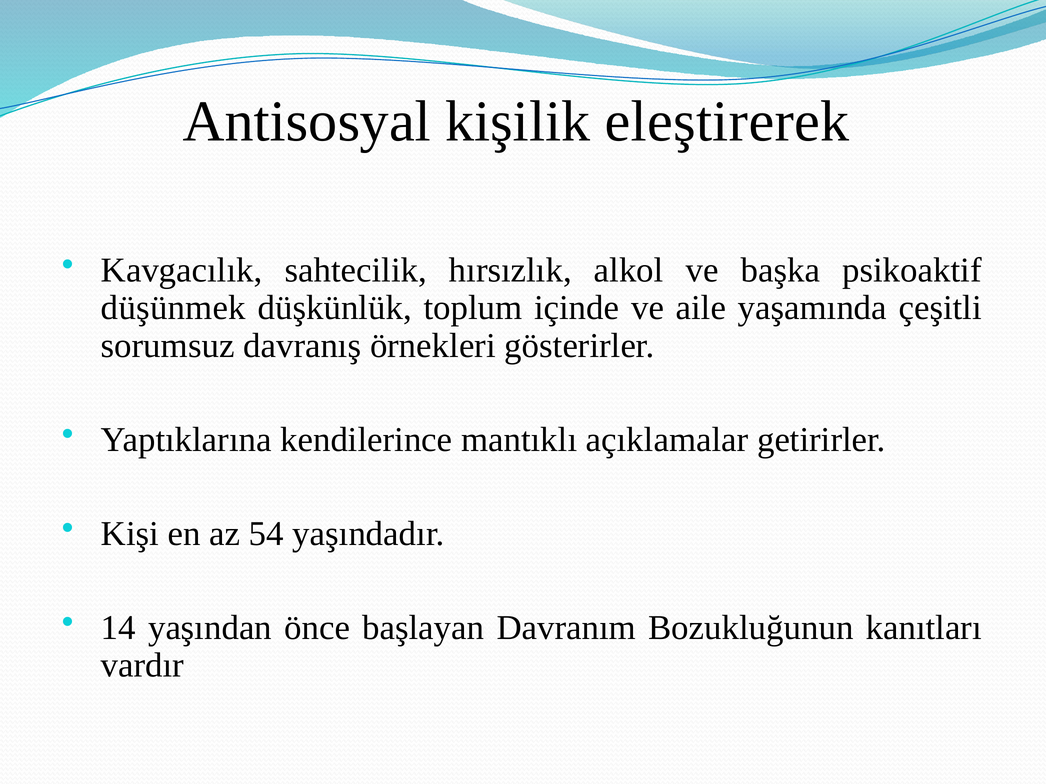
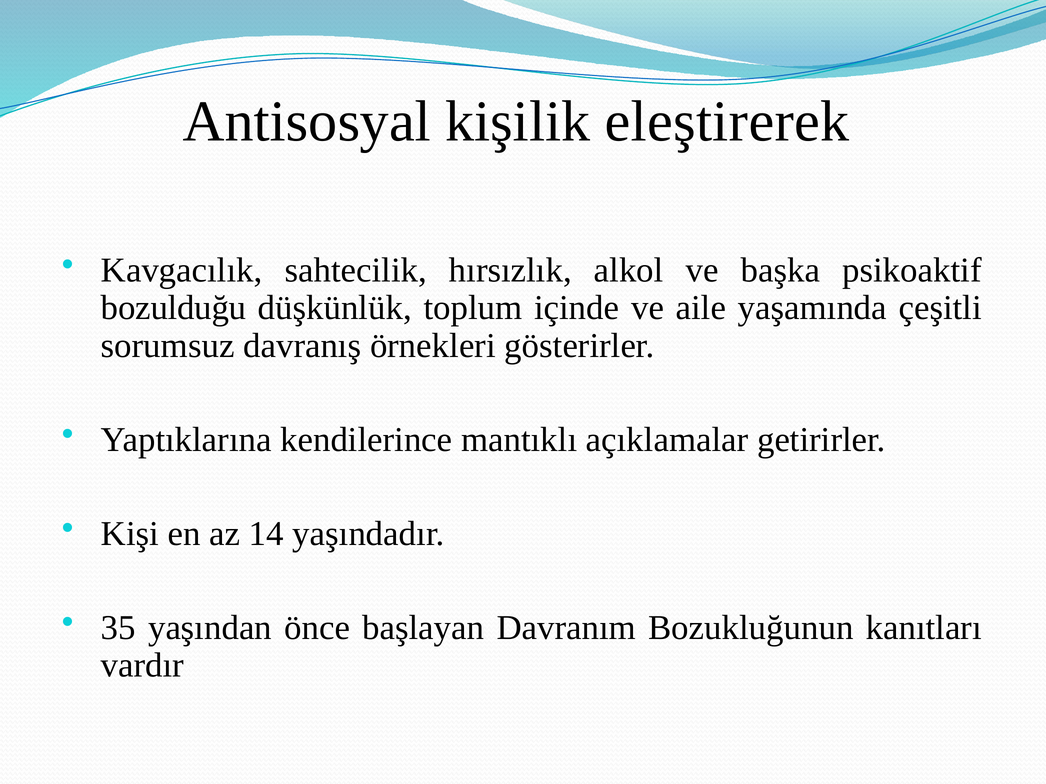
düşünmek: düşünmek -> bozulduğu (174, 308)
54: 54 -> 14 (266, 534)
14: 14 -> 35 (118, 628)
